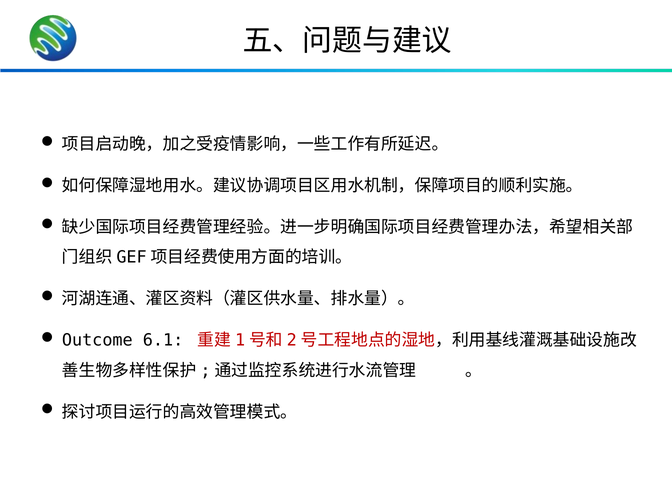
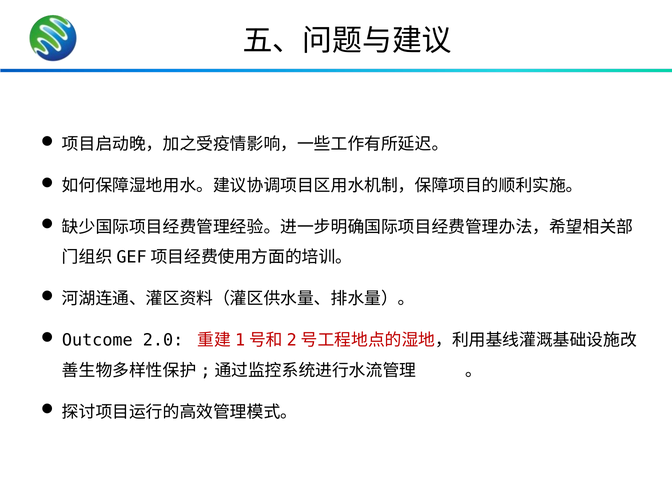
6.1: 6.1 -> 2.0 (163, 340)
